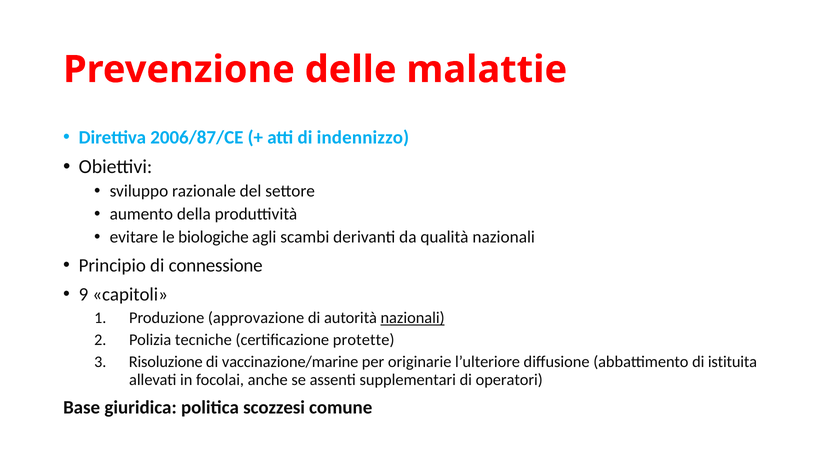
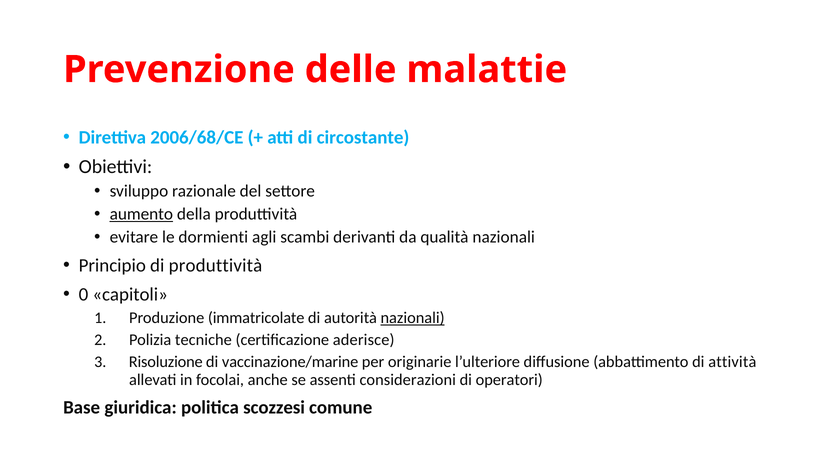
2006/87/CE: 2006/87/CE -> 2006/68/CE (197, 137)
indennizzo: indennizzo -> circostante (363, 137)
aumento underline: none -> present (141, 214)
biologiche: biologiche -> dormienti (213, 237)
di connessione: connessione -> produttività (215, 265)
9: 9 -> 0 (83, 294)
approvazione: approvazione -> immatricolate (256, 318)
protette: protette -> aderisce (364, 340)
istituita: istituita -> attività (732, 362)
supplementari: supplementari -> considerazioni (408, 379)
